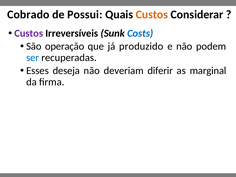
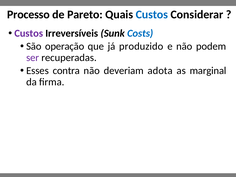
Cobrado: Cobrado -> Processo (28, 15)
Possui: Possui -> Pareto (85, 15)
Custos colour: orange -> blue (152, 15)
ser colour: blue -> purple (33, 58)
deseja: deseja -> contra (66, 71)
diferir: diferir -> adota (160, 71)
